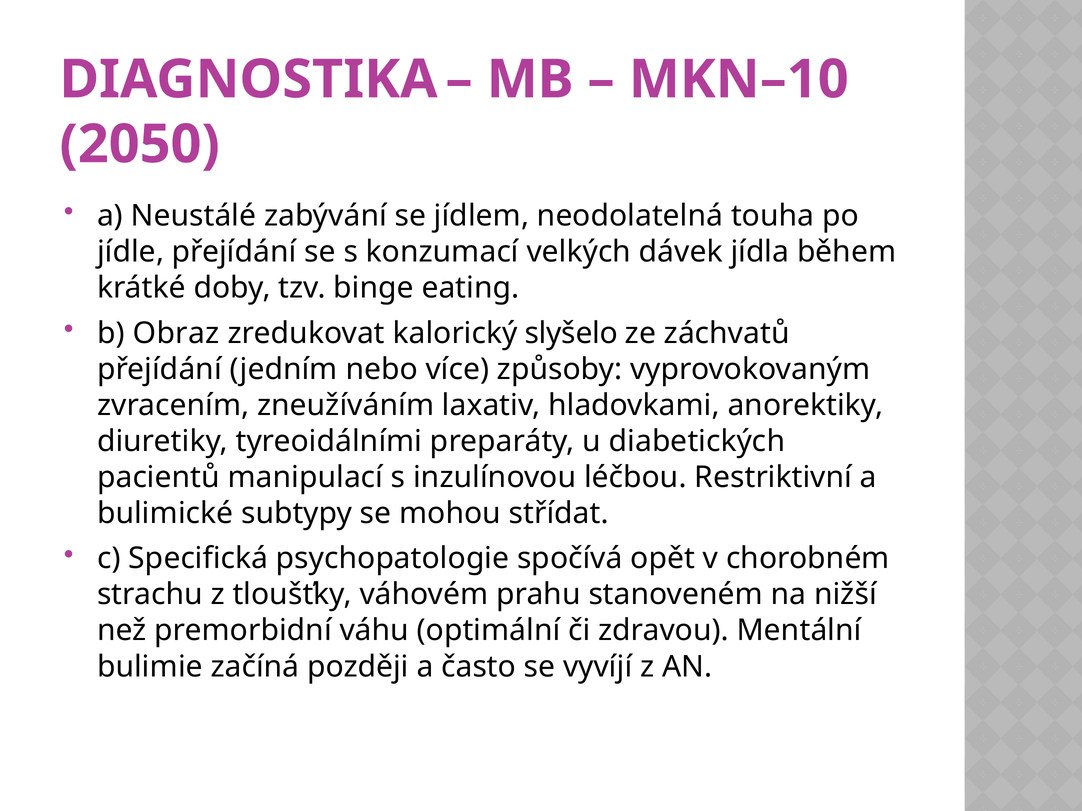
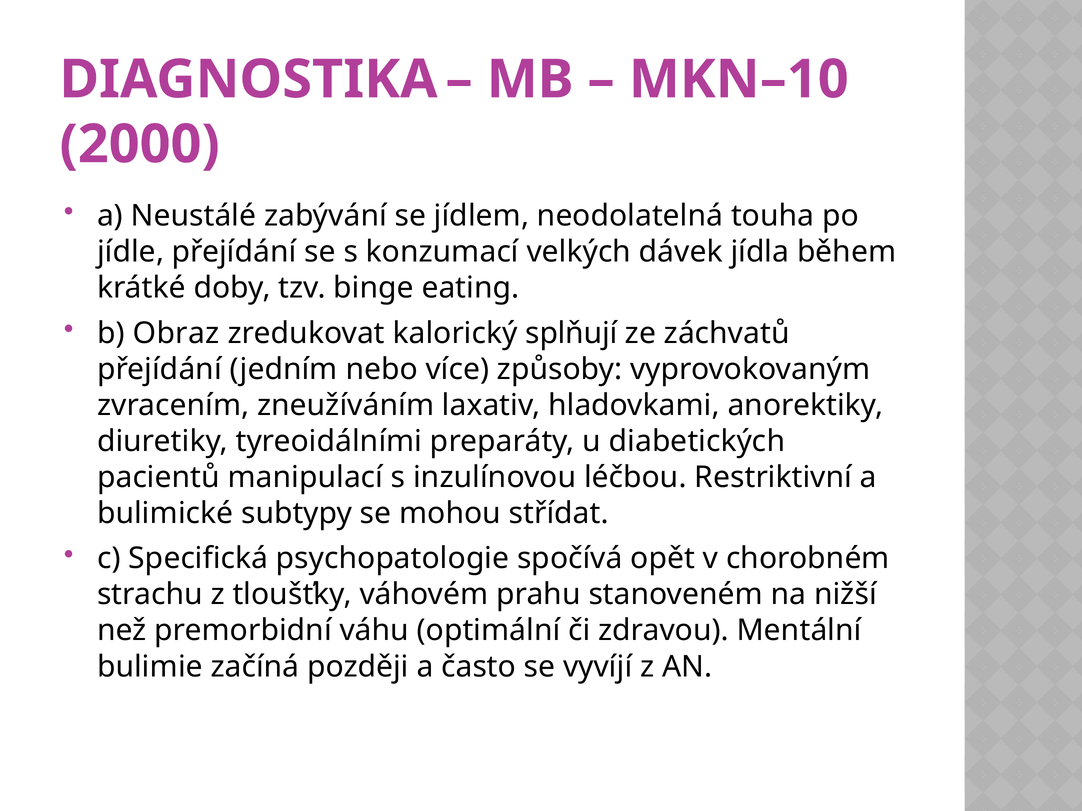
2050: 2050 -> 2000 (140, 144)
slyšelo: slyšelo -> splňují (571, 333)
